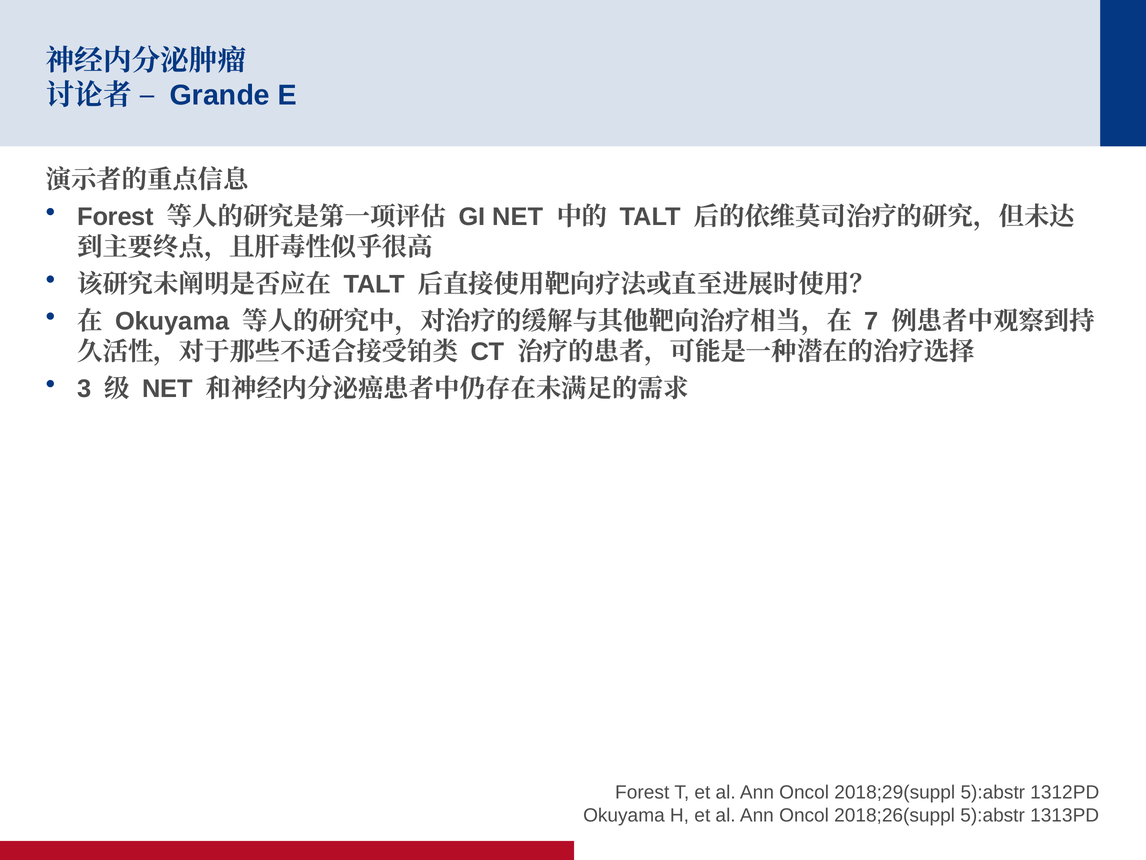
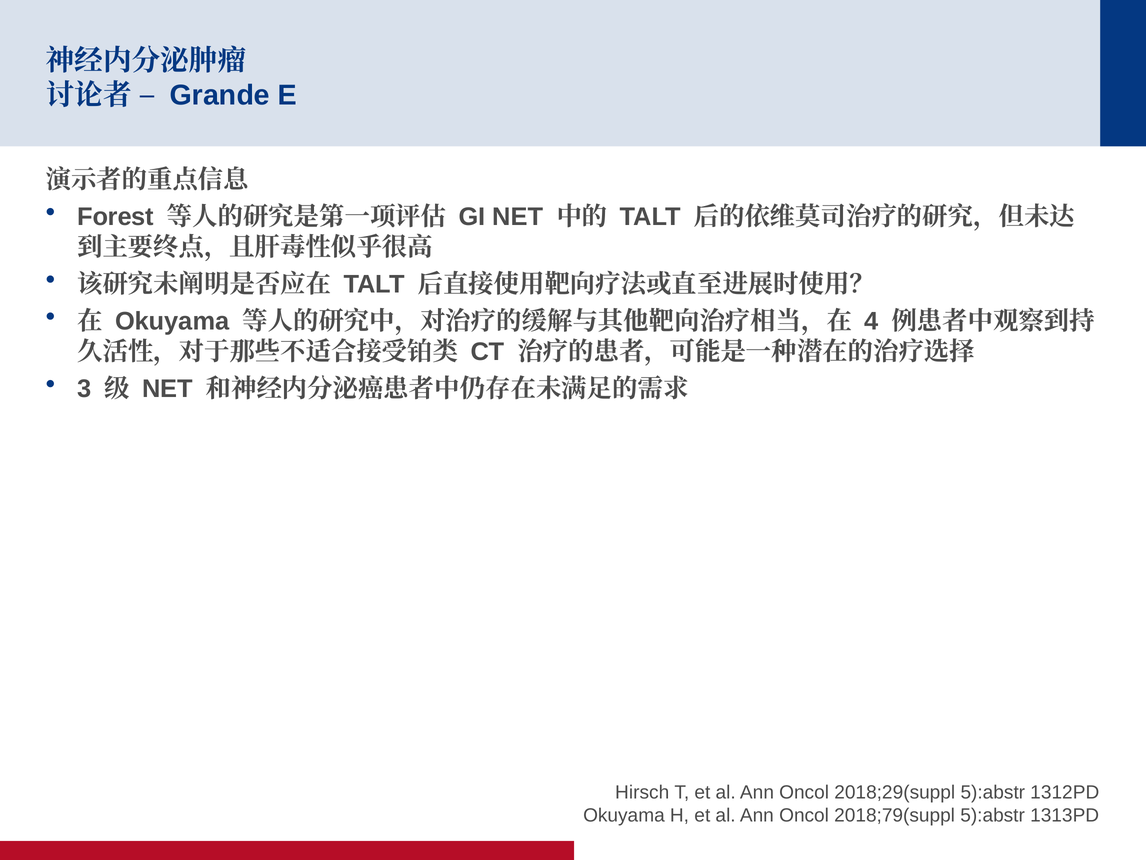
7: 7 -> 4 (872, 321)
Forest: Forest -> Hirsch (642, 792)
2018;26(suppl: 2018;26(suppl -> 2018;79(suppl (895, 815)
